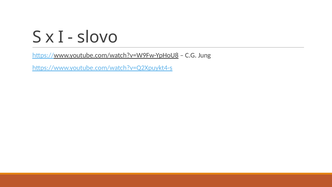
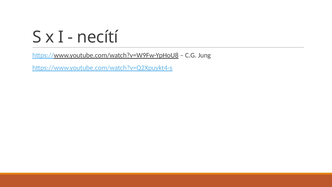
slovo: slovo -> necítí (98, 37)
